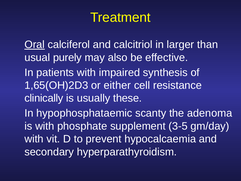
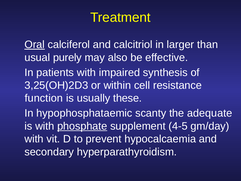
1,65(OH)2D3: 1,65(OH)2D3 -> 3,25(OH)2D3 (56, 85)
either: either -> within (117, 85)
clinically: clinically -> function (44, 98)
adenoma: adenoma -> adequate (210, 113)
phosphate underline: none -> present (82, 126)
3-5: 3-5 -> 4-5 (178, 126)
